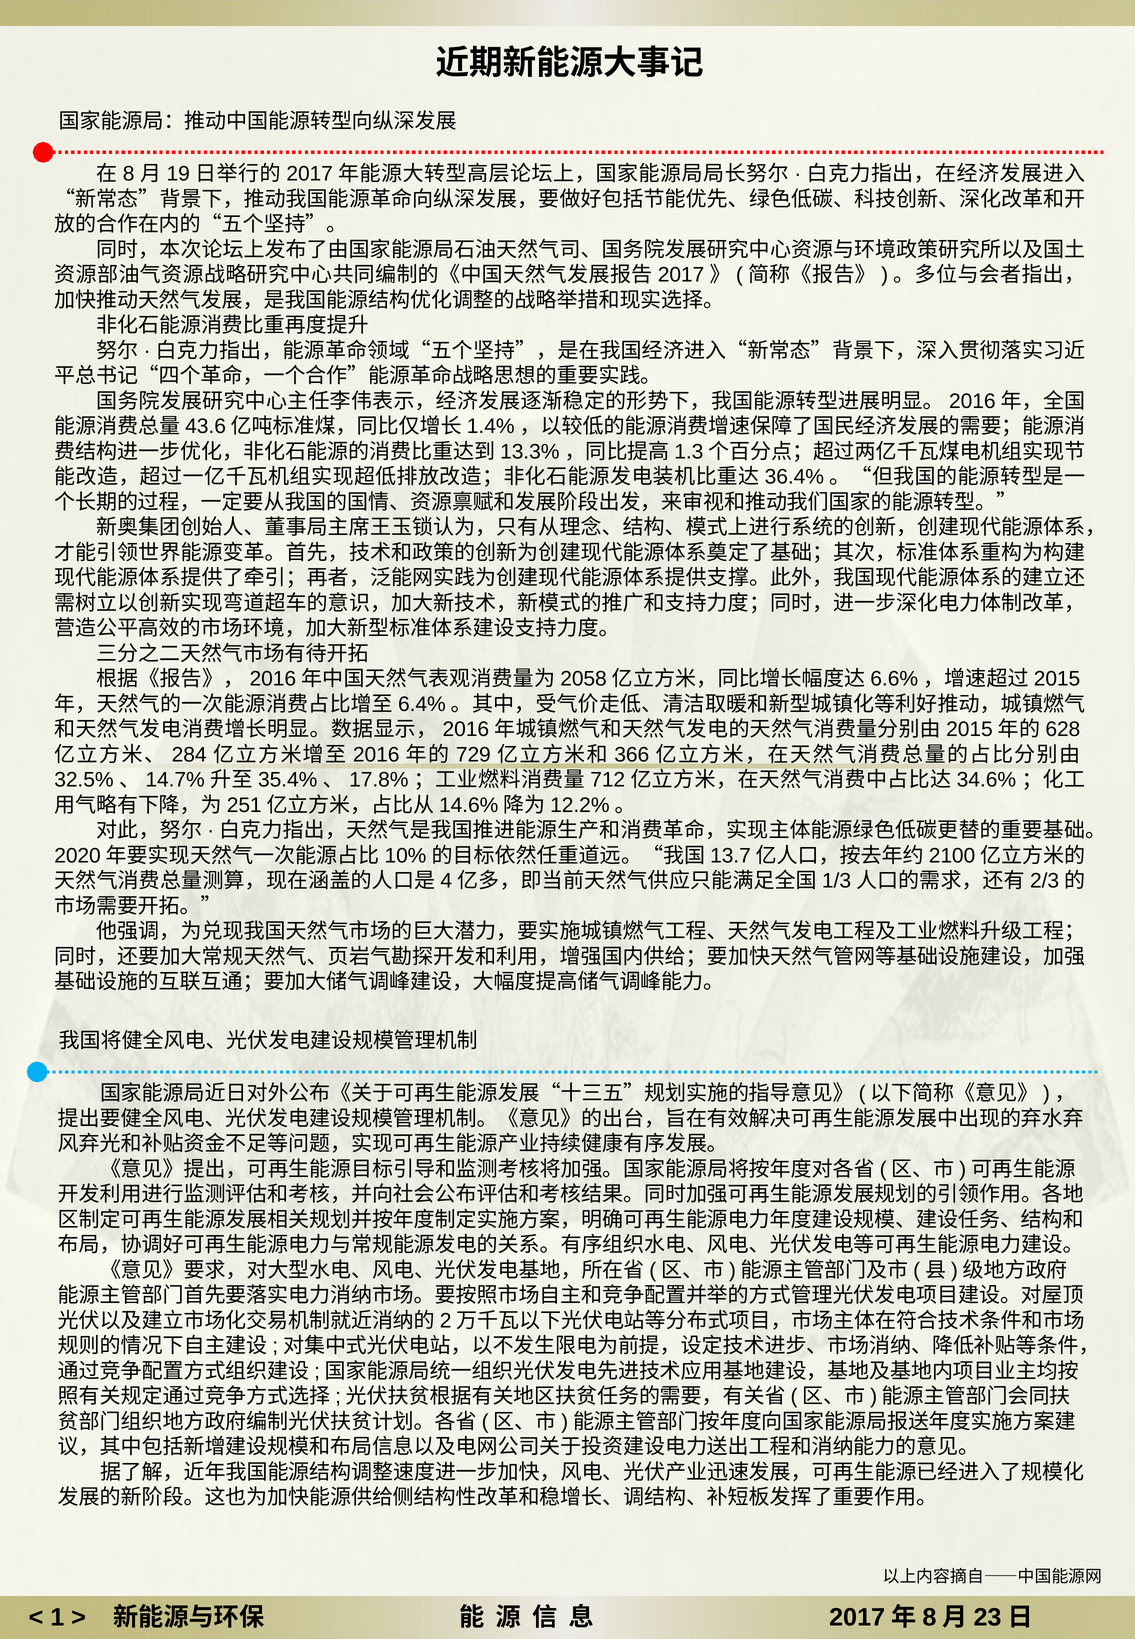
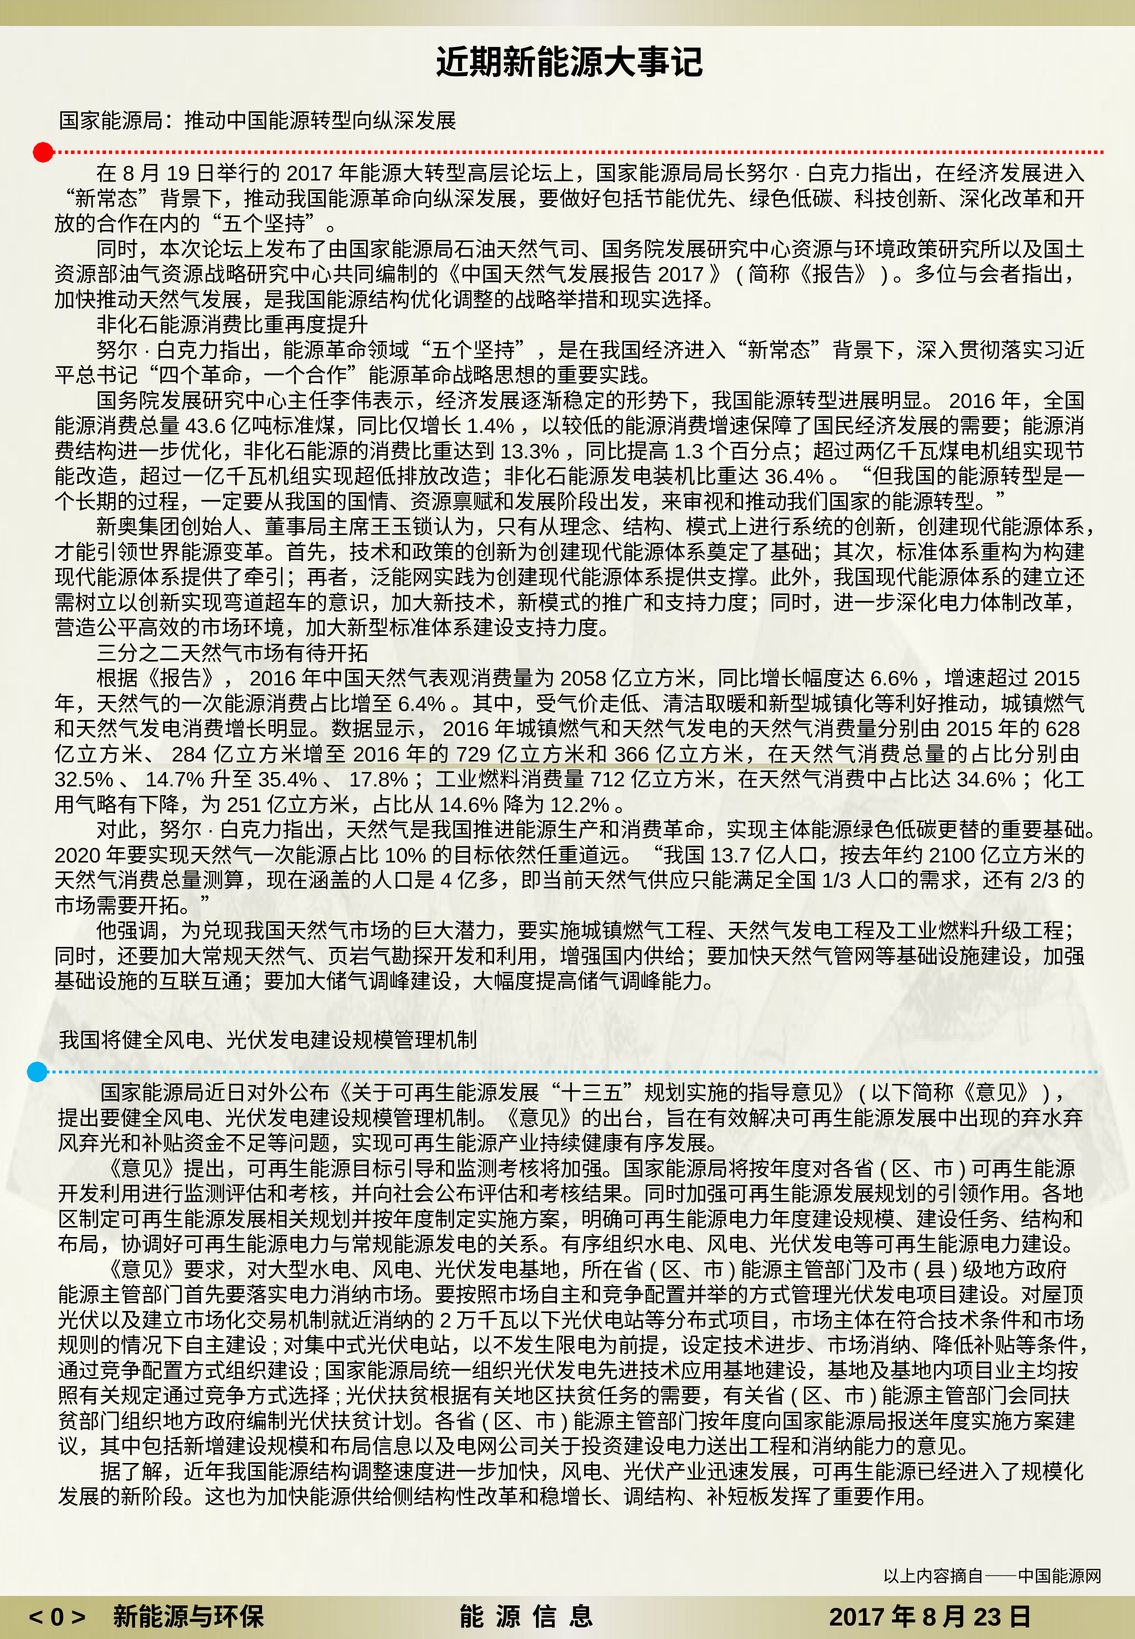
1: 1 -> 0 (57, 1618)
